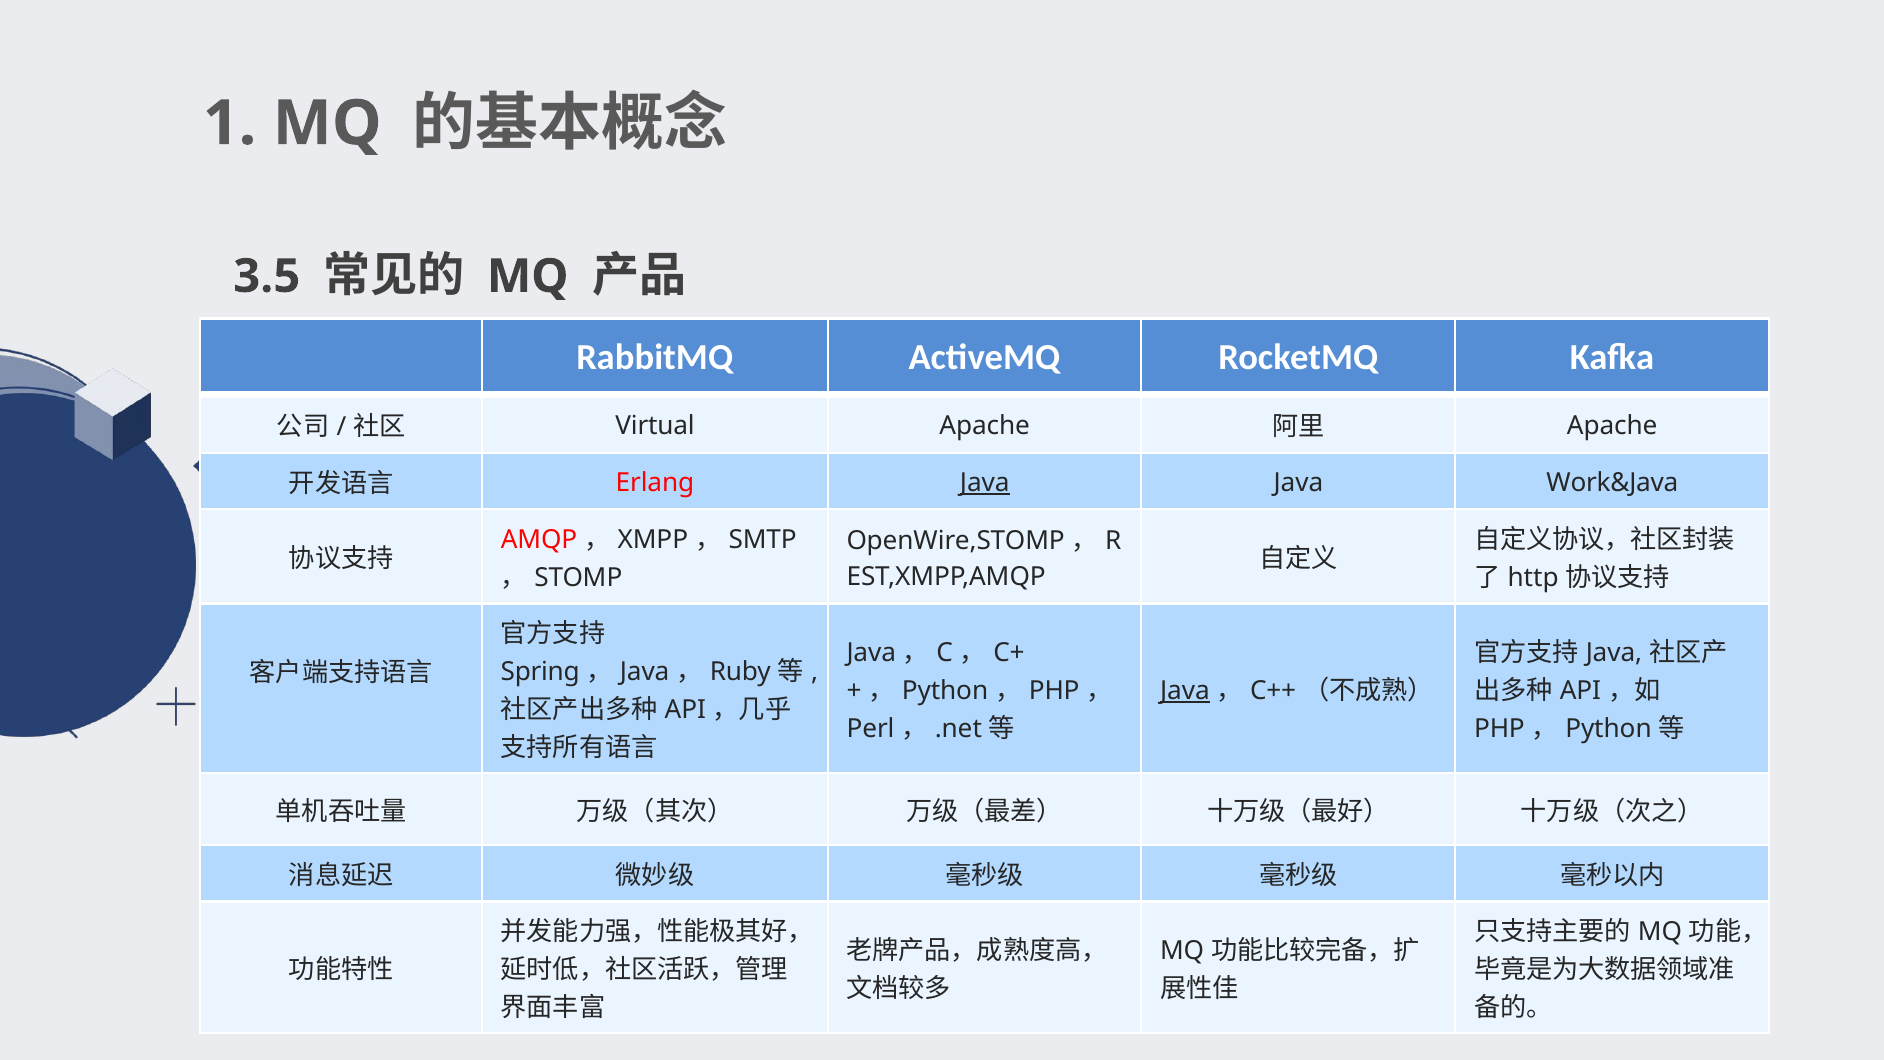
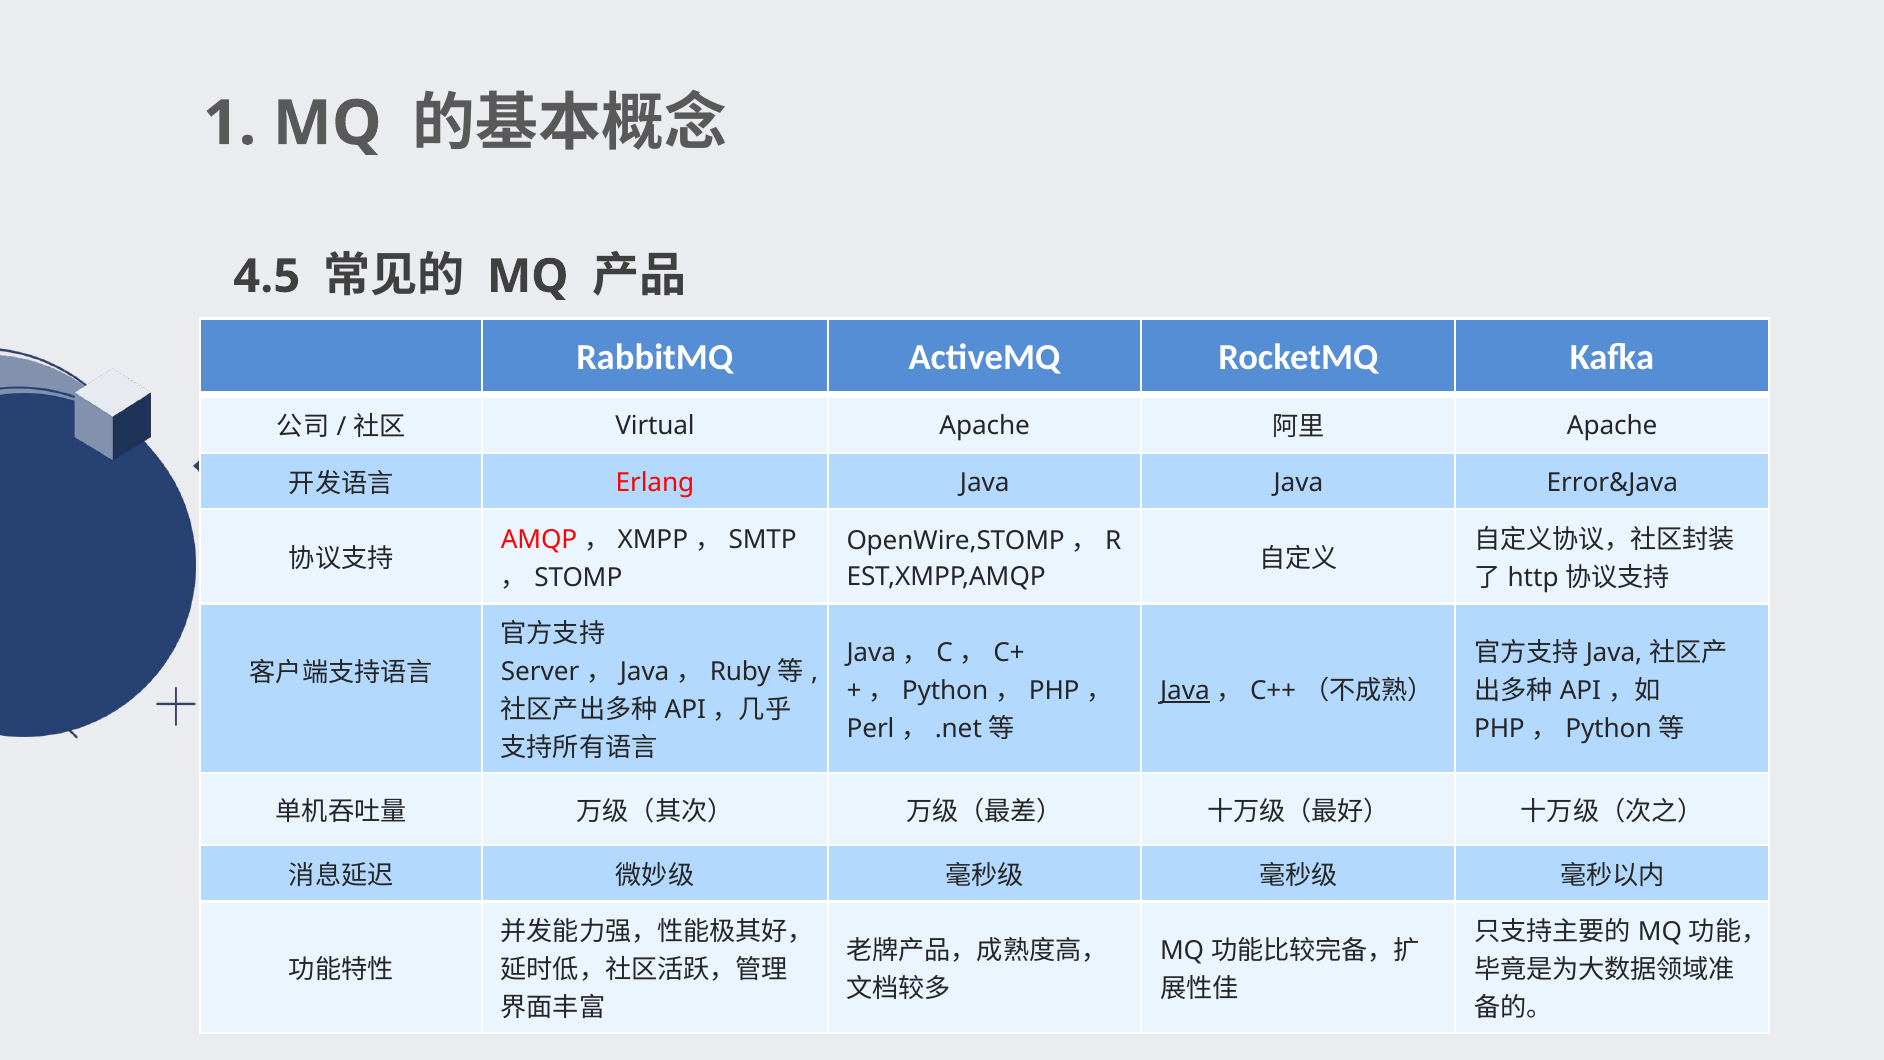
3.5: 3.5 -> 4.5 (267, 276)
Java underline: present -> none (985, 483)
Work&Java: Work&Java -> Error&Java (1612, 483)
Spring: Spring -> Server (540, 672)
